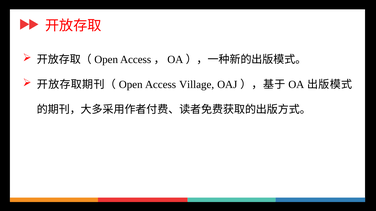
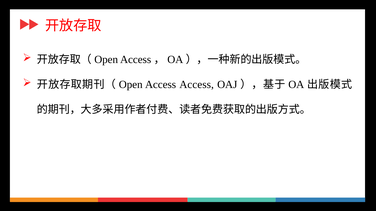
Access Village: Village -> Access (197, 85)
